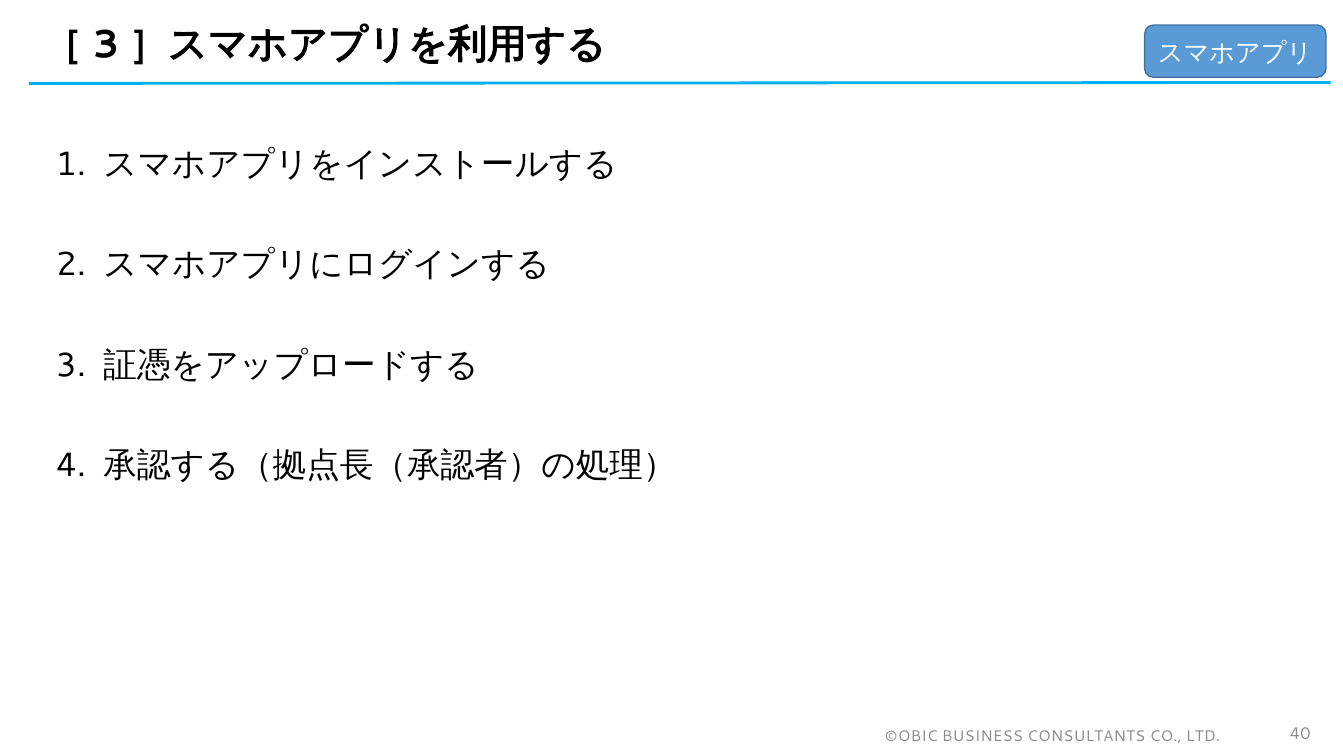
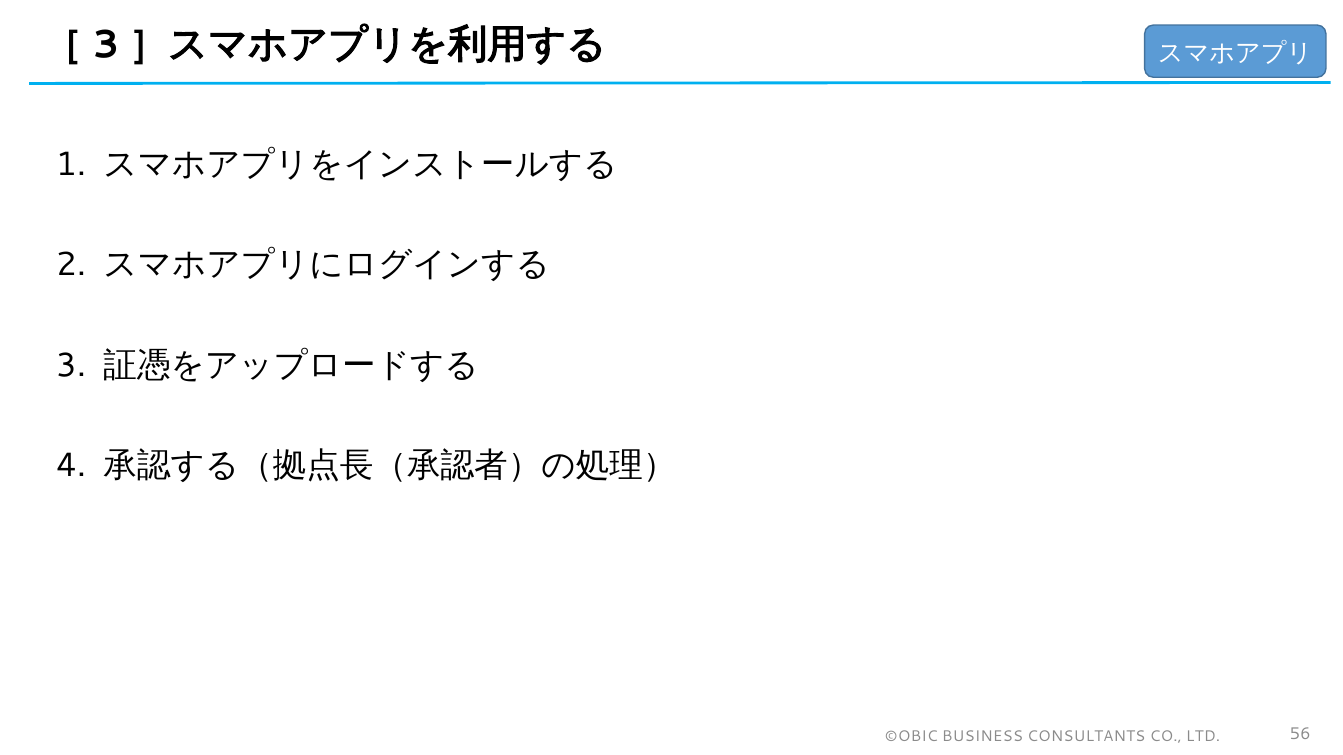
40: 40 -> 56 (1300, 735)
